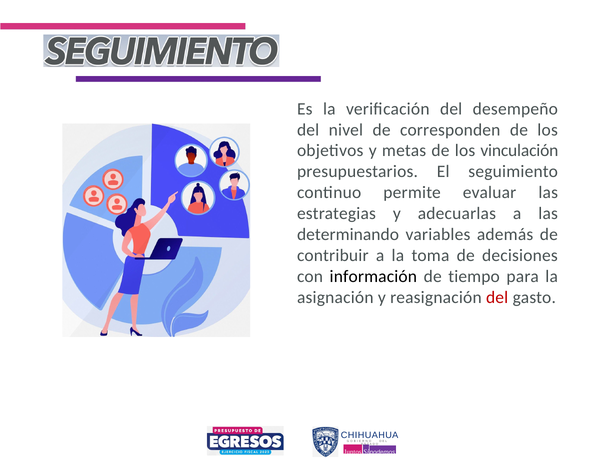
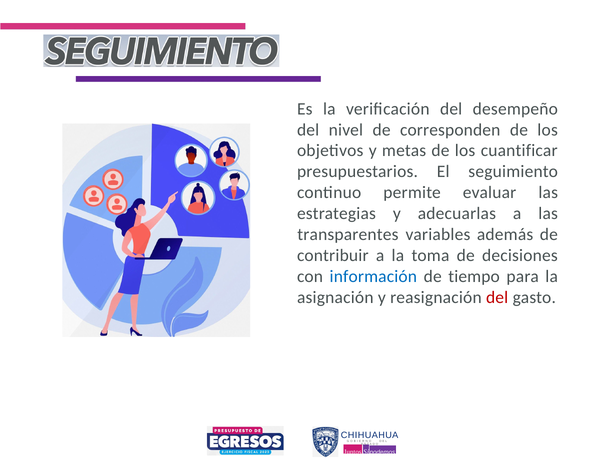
vinculación: vinculación -> cuantificar (519, 151)
determinando: determinando -> transparentes (348, 234)
información colour: black -> blue (373, 276)
